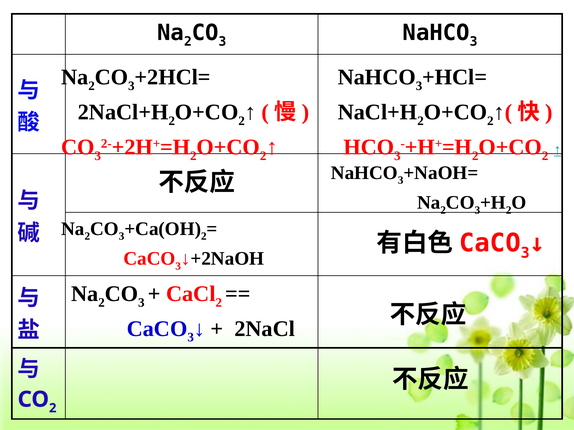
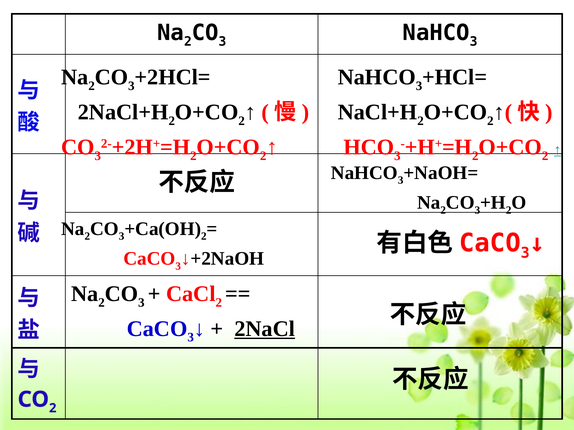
2NaCl underline: none -> present (265, 329)
